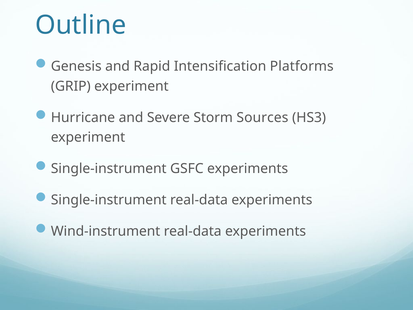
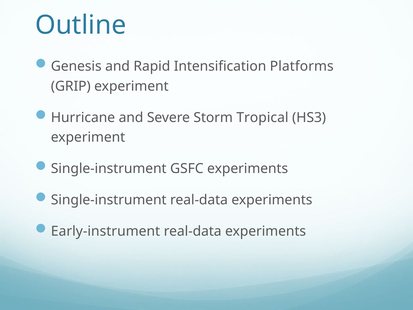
Sources: Sources -> Tropical (262, 117)
Wind-instrument: Wind-instrument -> Early-instrument (106, 231)
